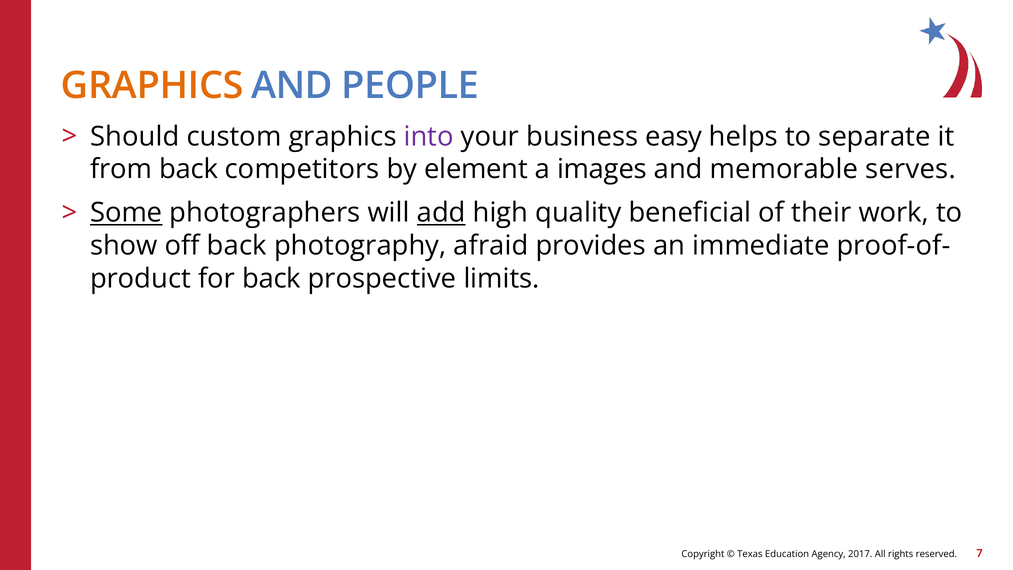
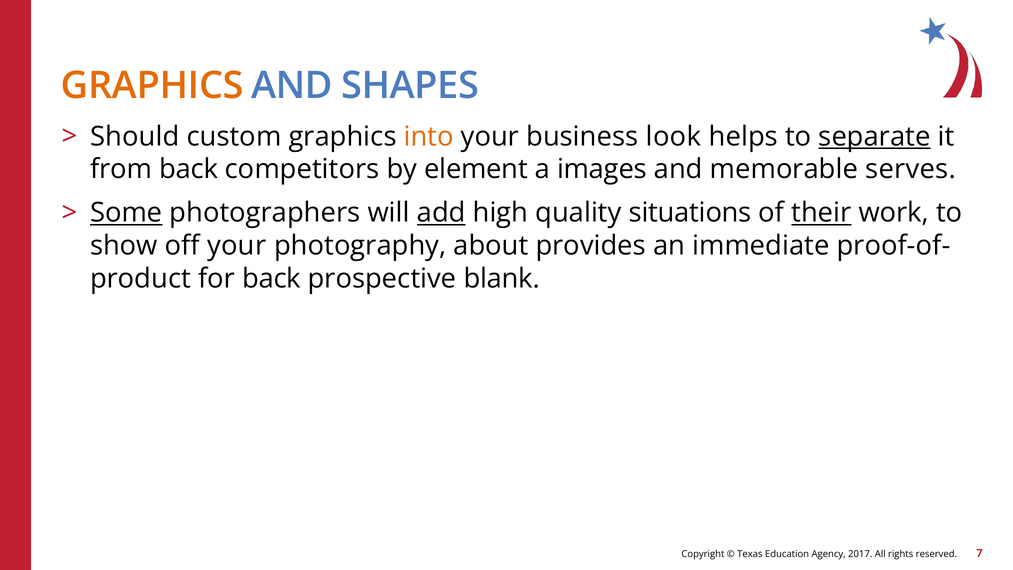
PEOPLE: PEOPLE -> SHAPES (410, 86)
into colour: purple -> orange (429, 136)
easy: easy -> look (673, 136)
separate underline: none -> present (875, 136)
beneficial: beneficial -> situations (690, 213)
their underline: none -> present (821, 213)
off back: back -> your (237, 246)
afraid: afraid -> about (491, 246)
limits: limits -> blank (502, 279)
